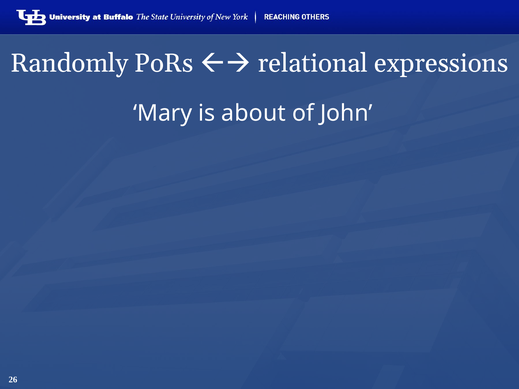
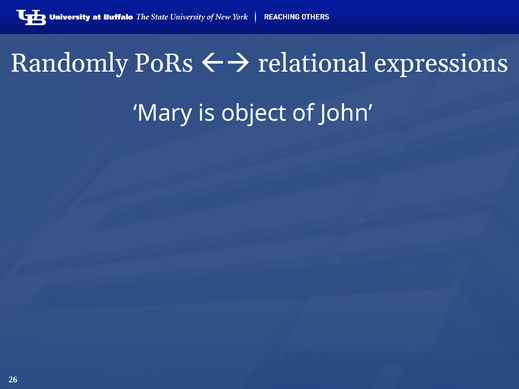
about: about -> object (254, 113)
